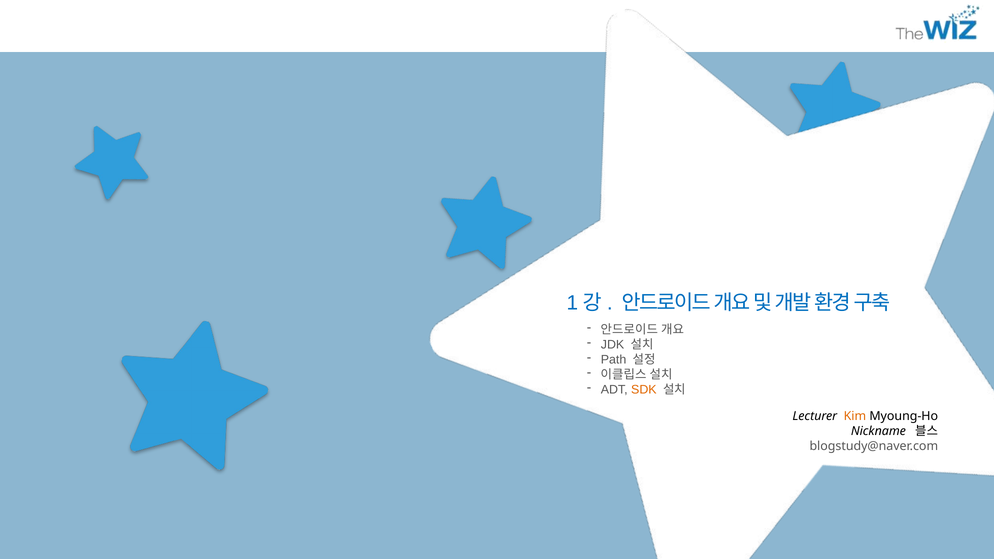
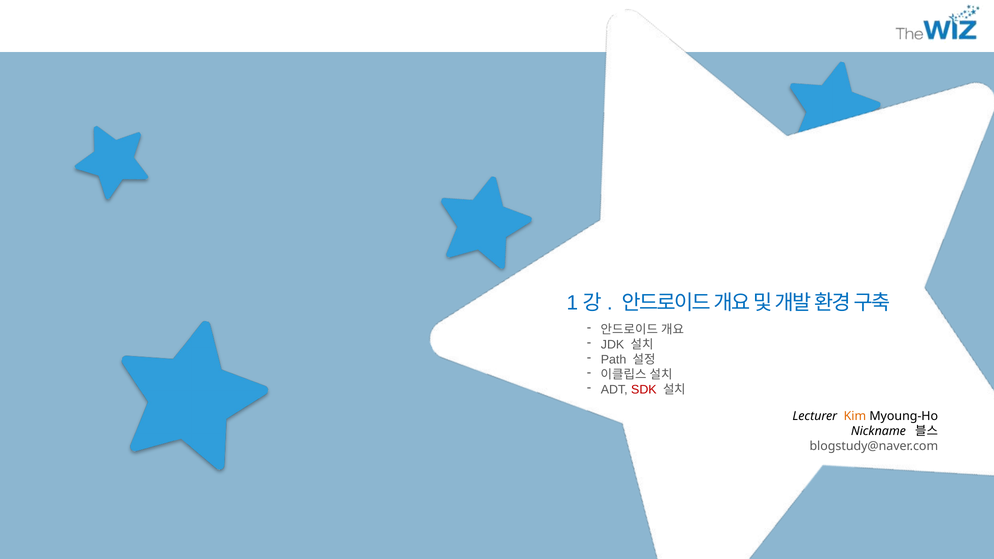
SDK colour: orange -> red (644, 390)
